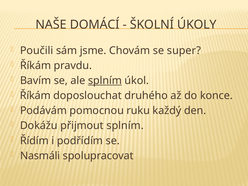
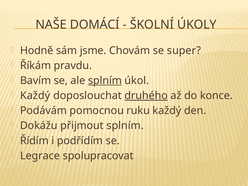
Poučili: Poučili -> Hodně (37, 51)
Říkám: Říkám -> Každý (35, 96)
druhého underline: none -> present (146, 96)
Nasmáli: Nasmáli -> Legrace (40, 156)
